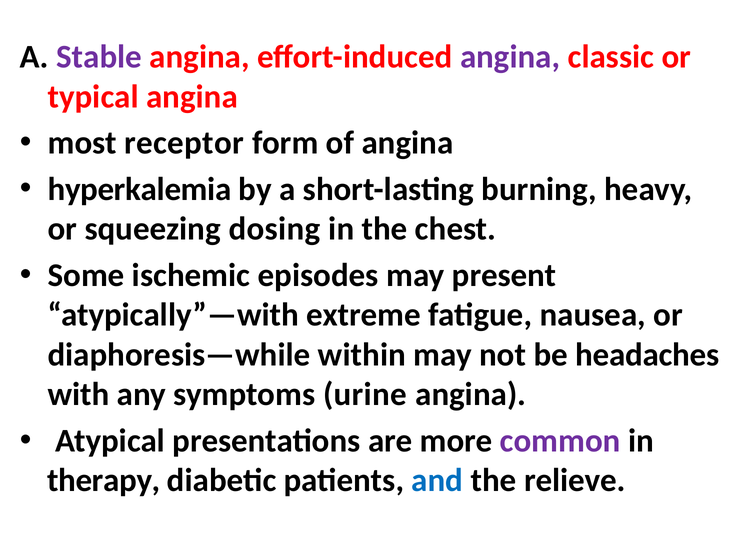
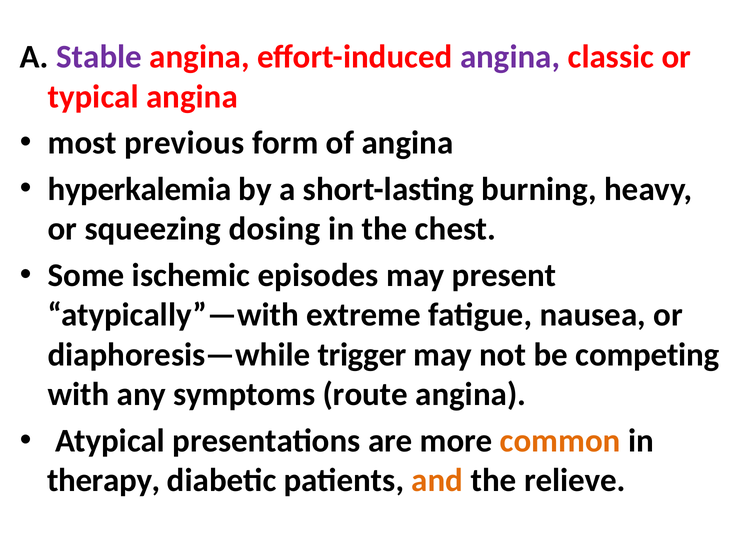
receptor: receptor -> previous (184, 143)
within: within -> trigger (362, 354)
headaches: headaches -> competing (647, 354)
urine: urine -> route (365, 394)
common colour: purple -> orange (560, 440)
and colour: blue -> orange (437, 480)
